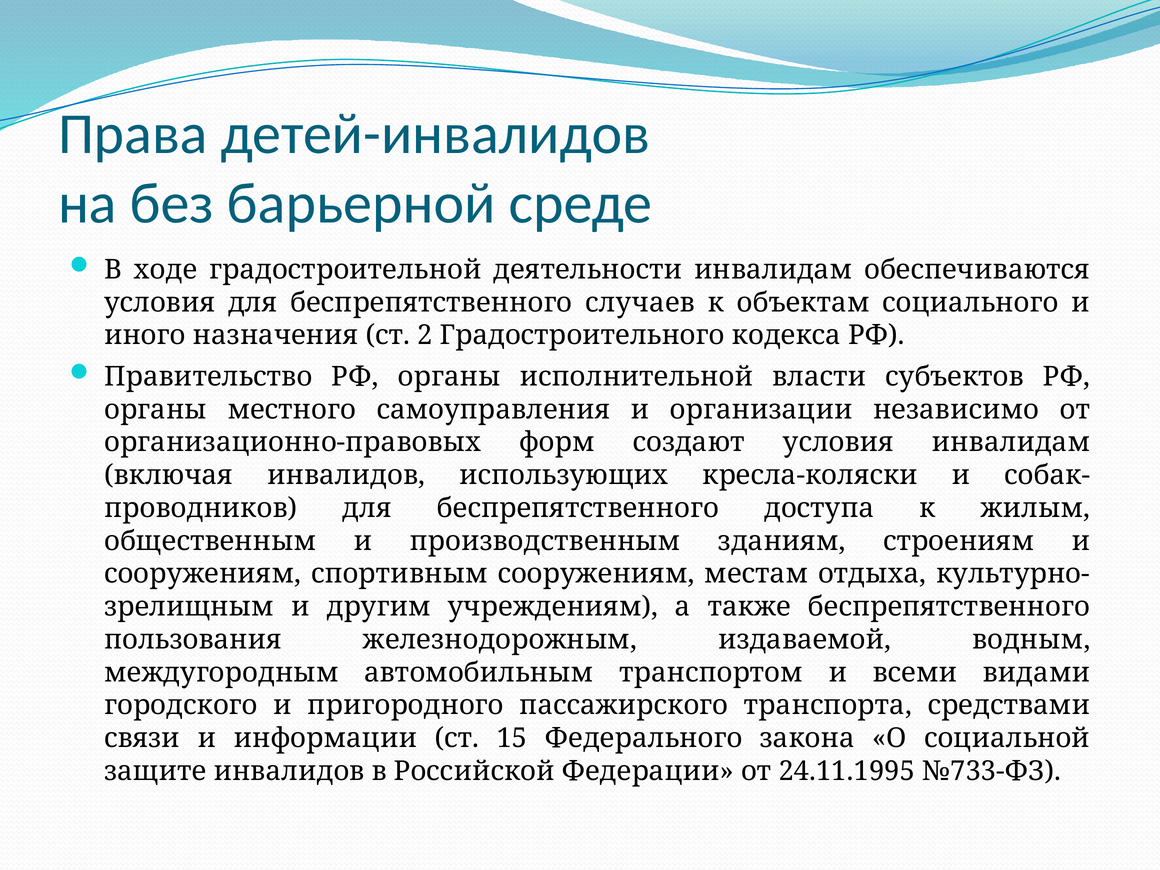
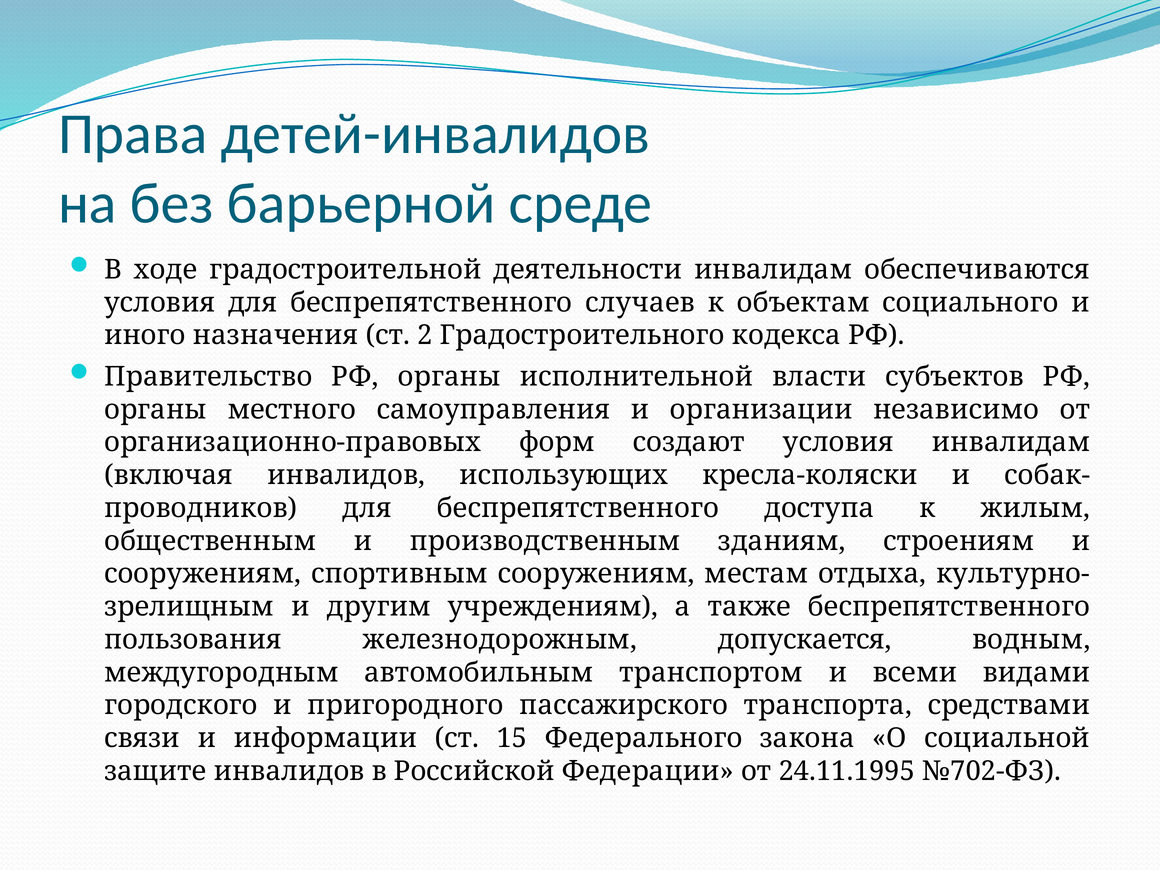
издаваемой: издаваемой -> допускается (805, 640)
№733-ФЗ: №733-ФЗ -> №702-ФЗ (992, 771)
